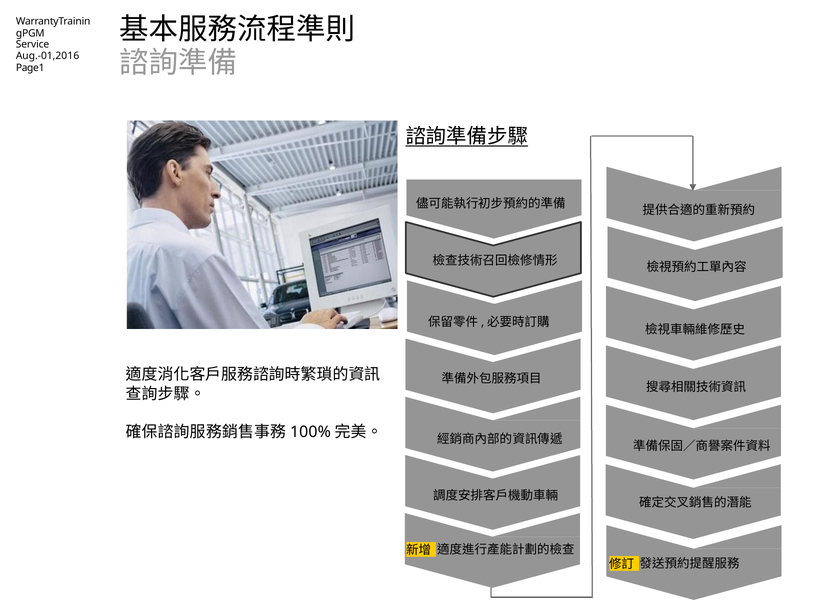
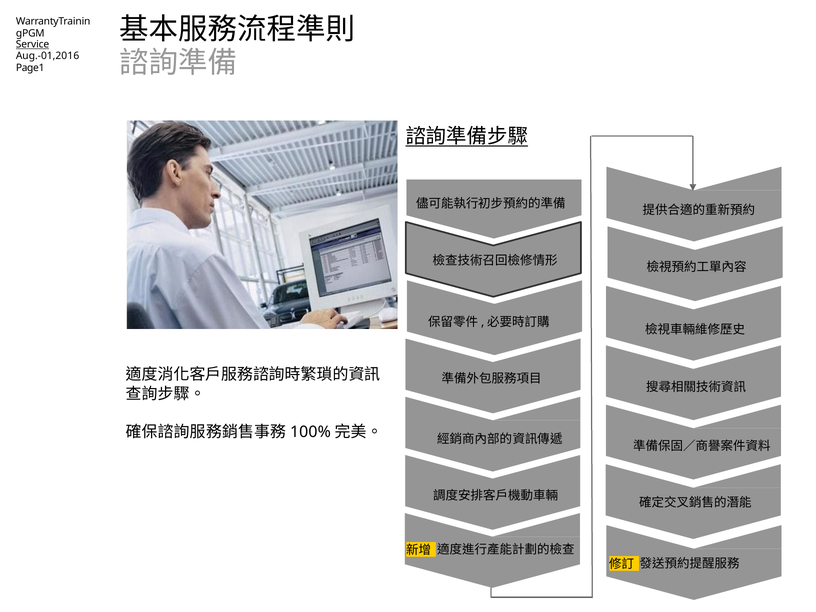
Service underline: none -> present (33, 44)
